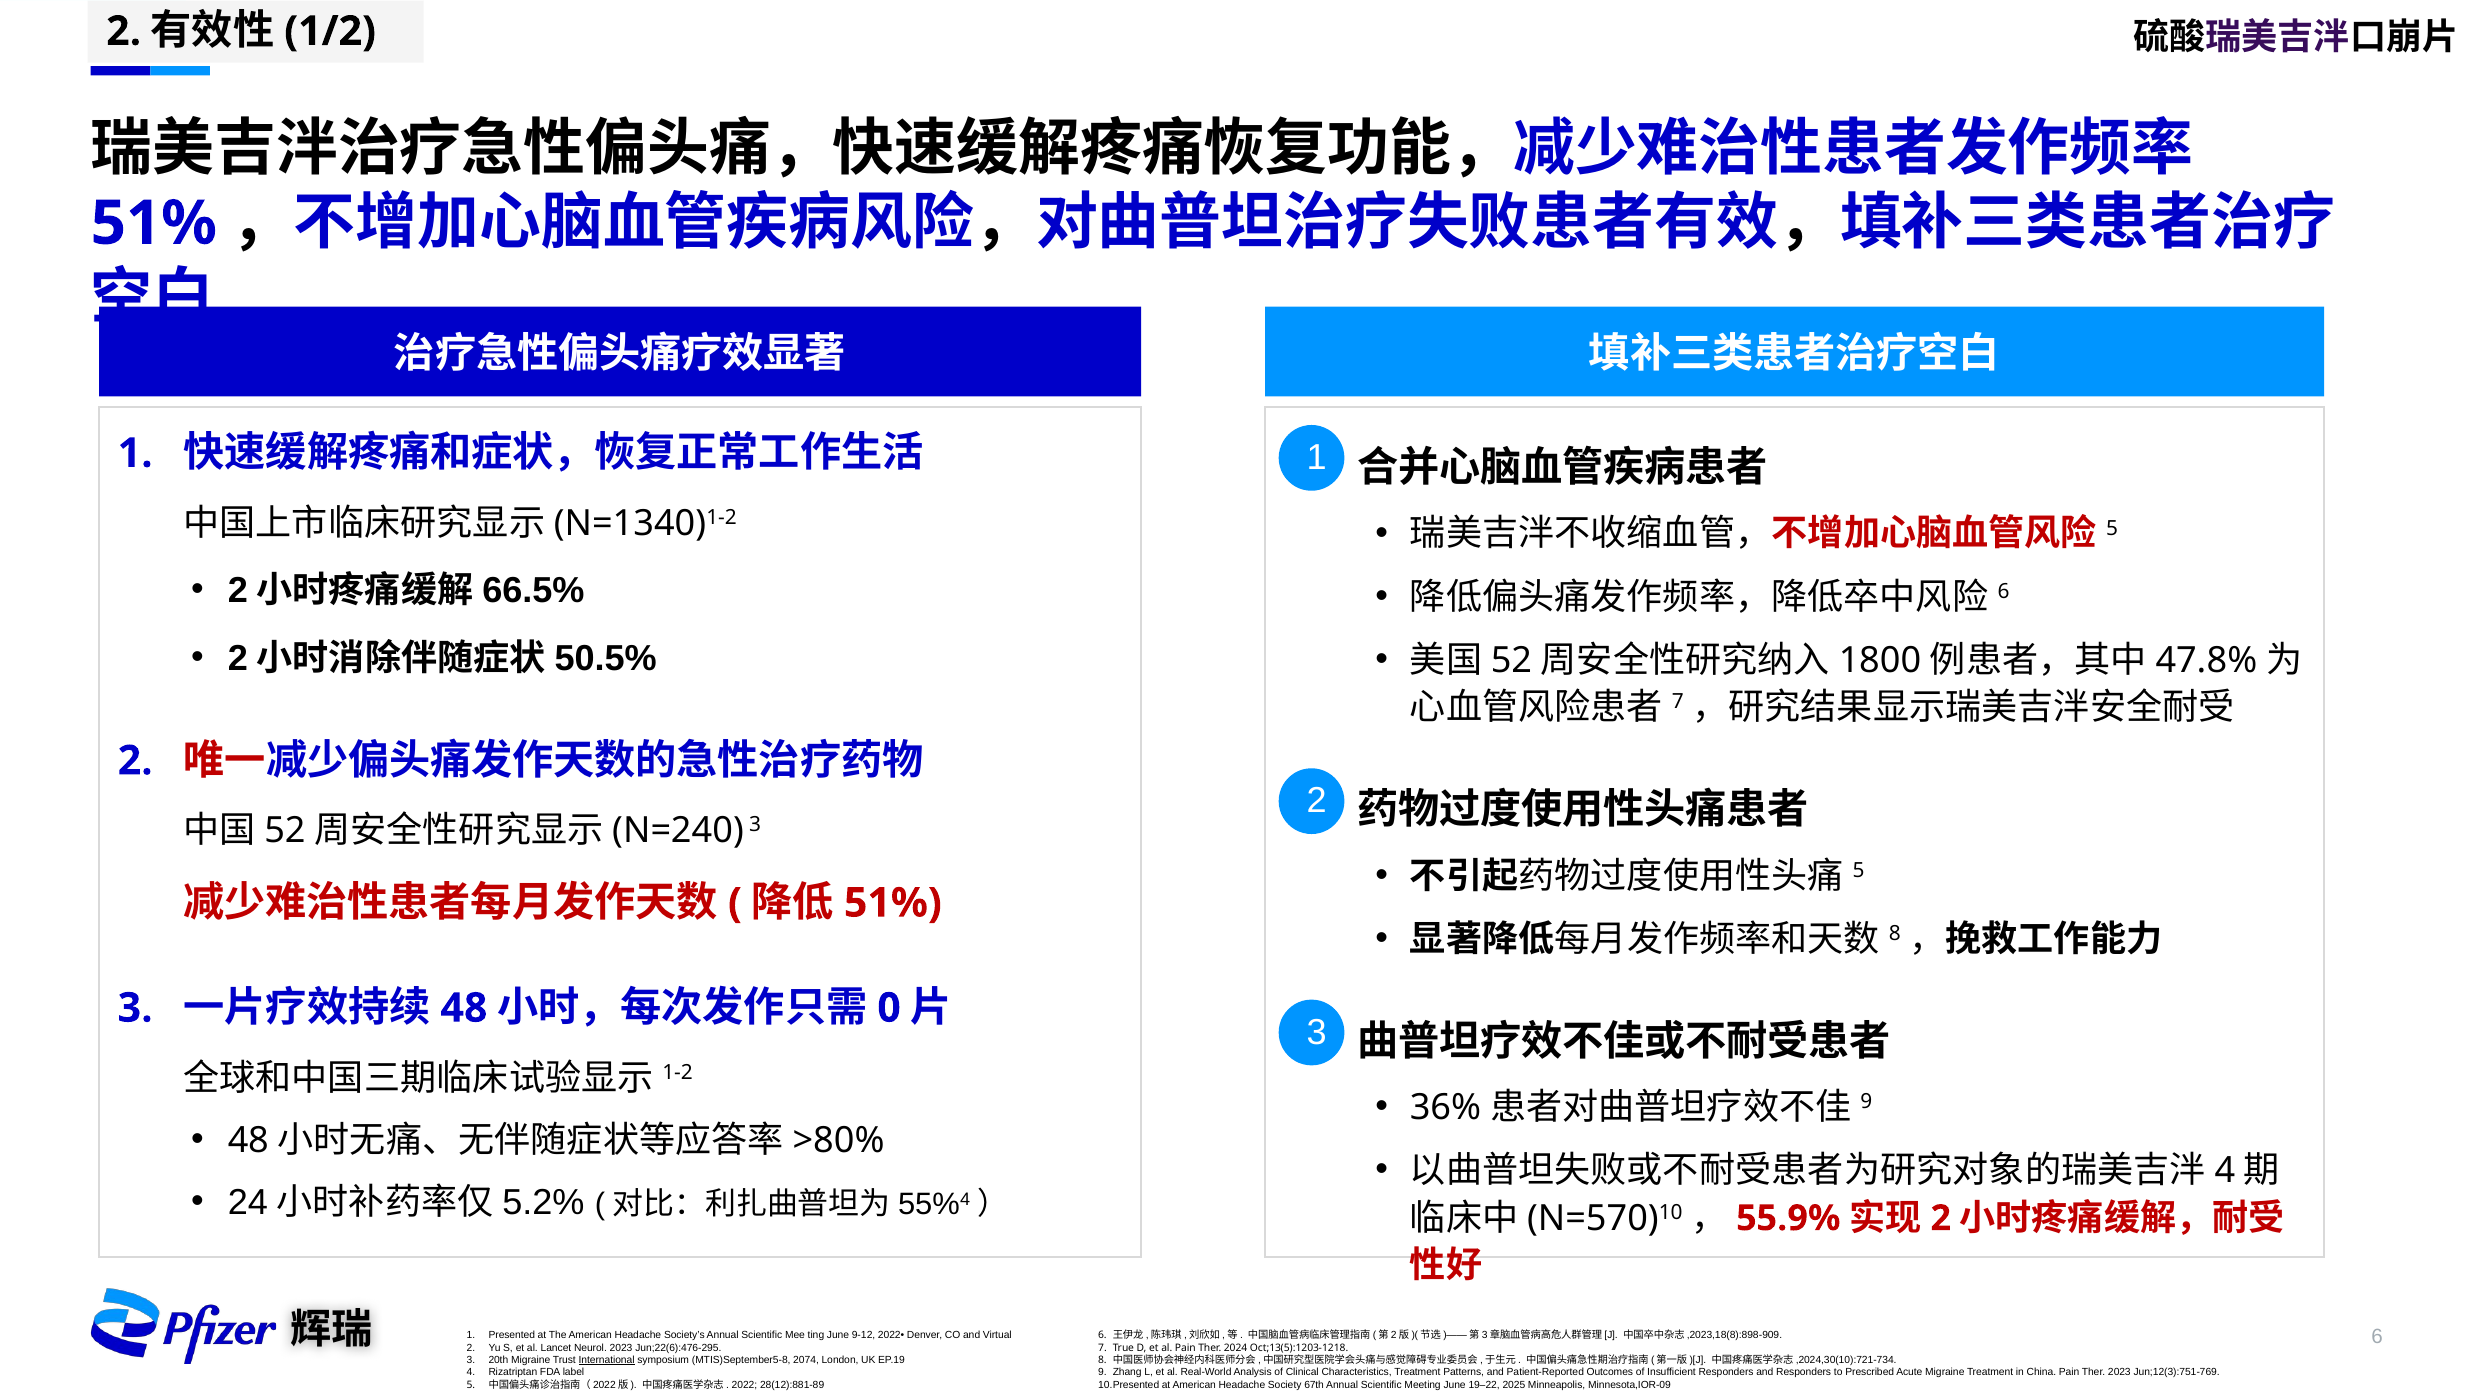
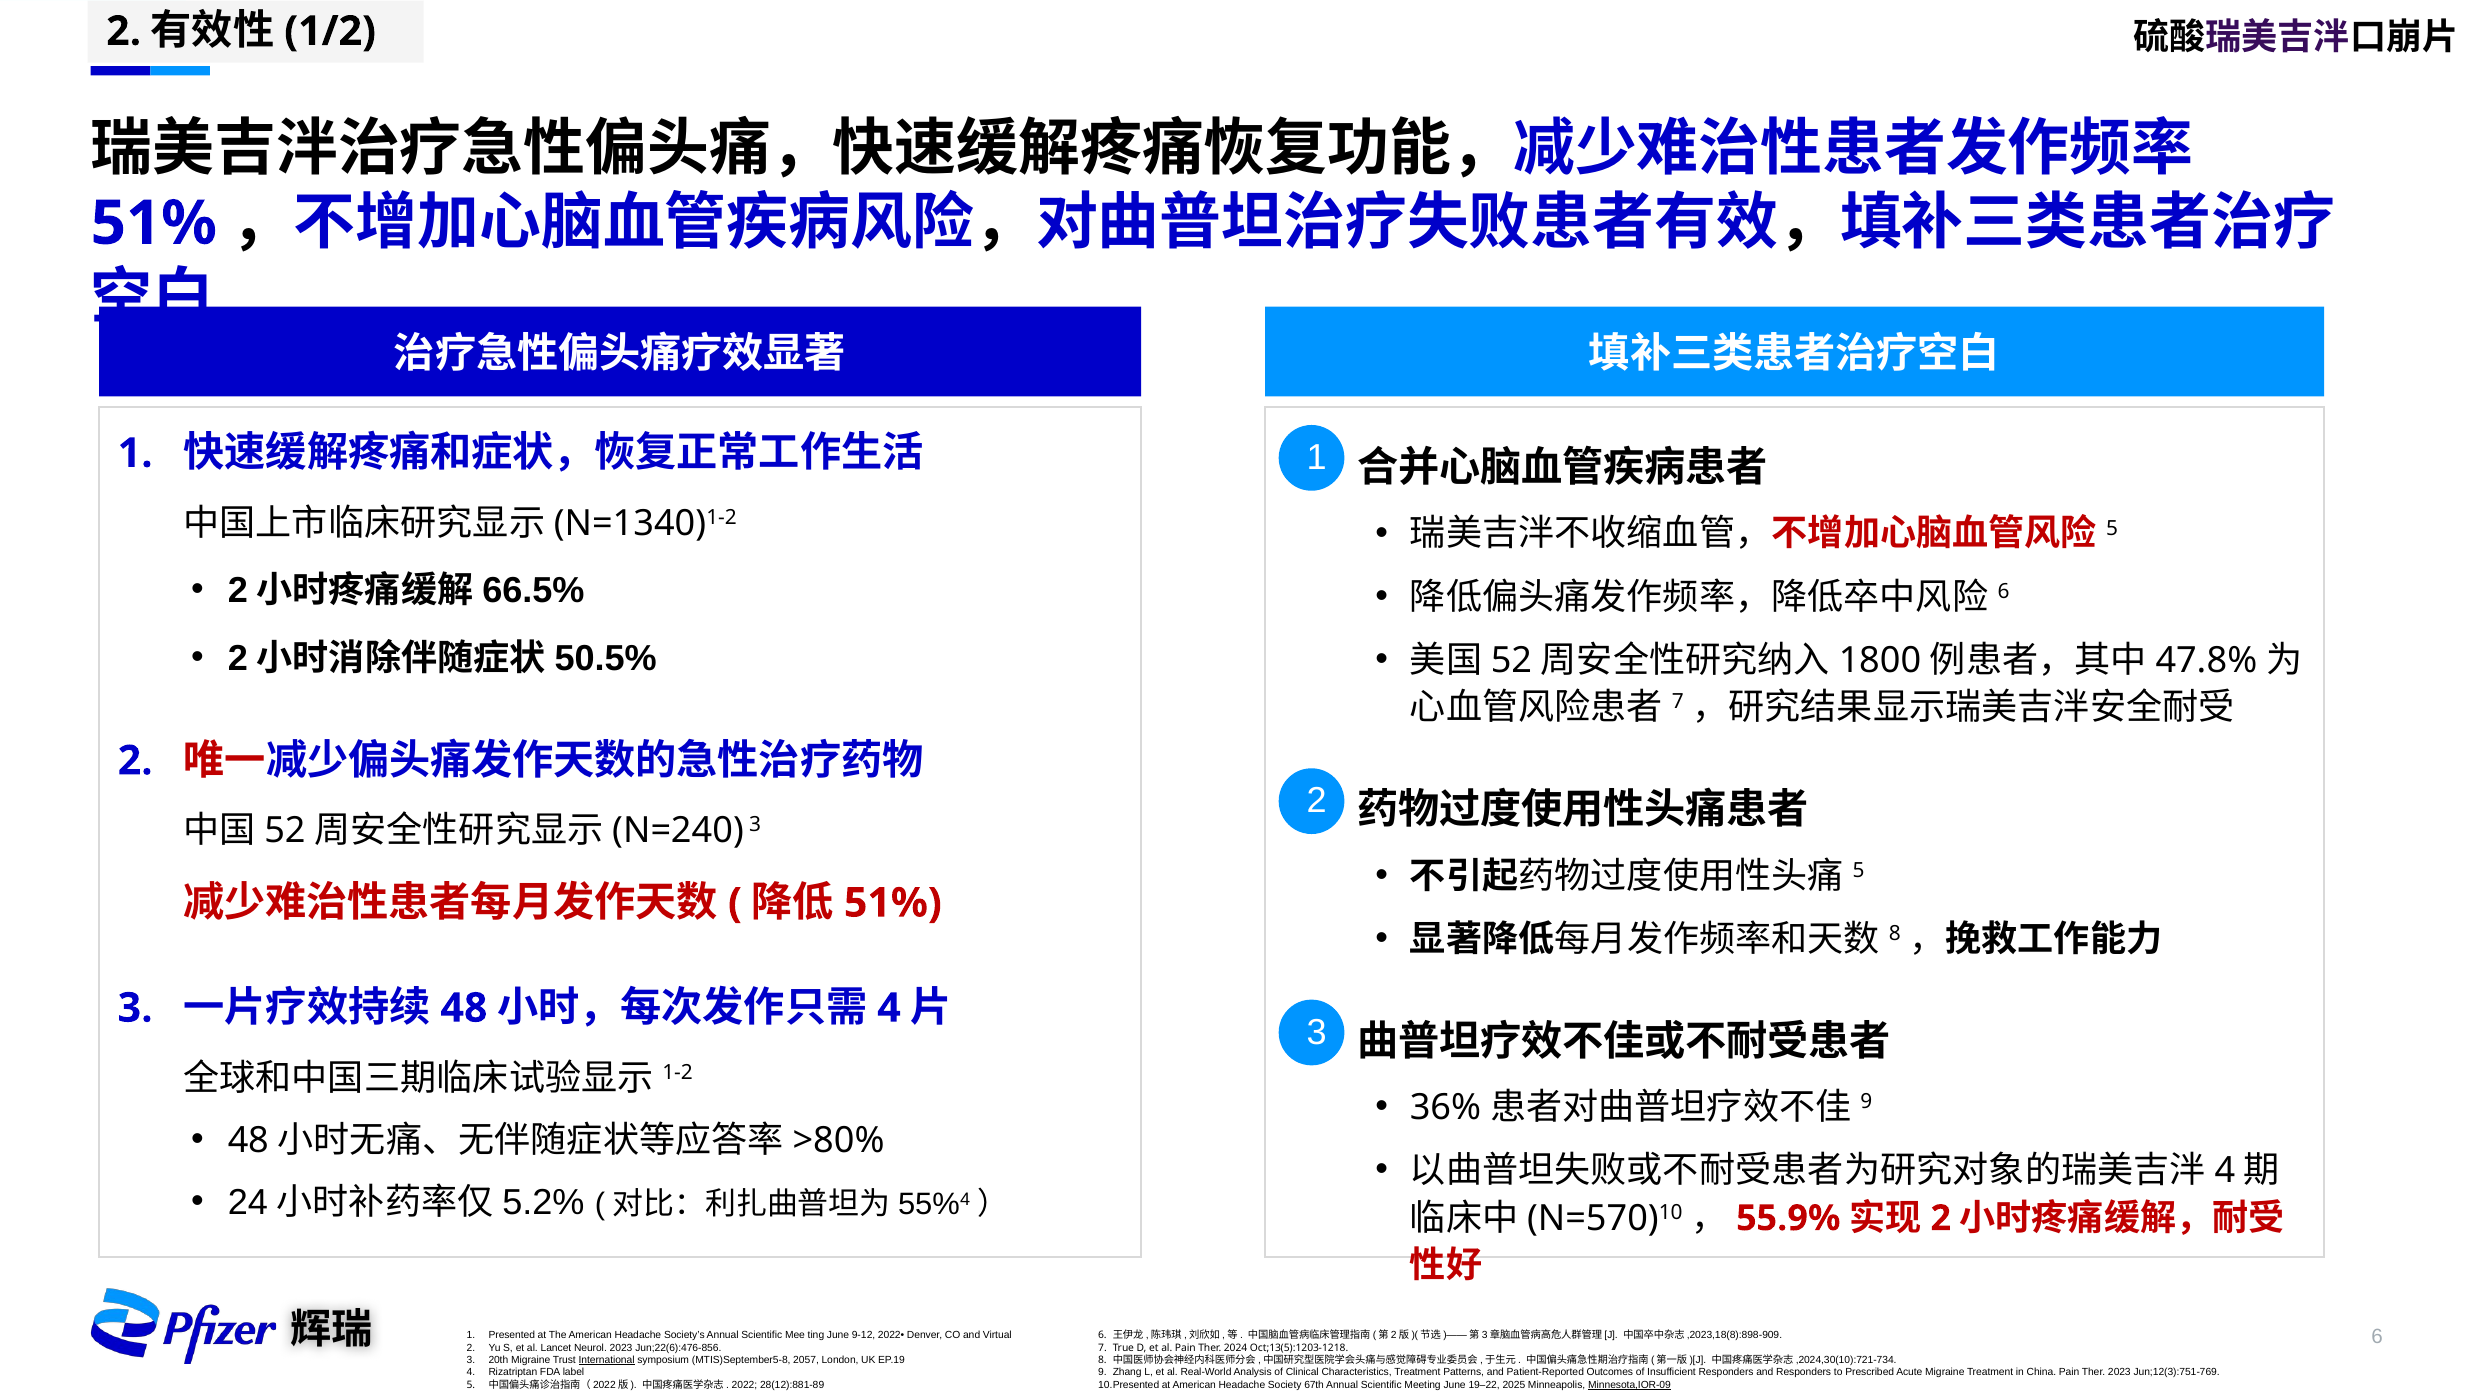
0: 0 -> 4 (889, 1008)
Jun;22(6):476-295: Jun;22(6):476-295 -> Jun;22(6):476-856 (678, 1347)
2074: 2074 -> 2057 (806, 1360)
Minnesota,IOR-09 underline: none -> present (1630, 1384)
